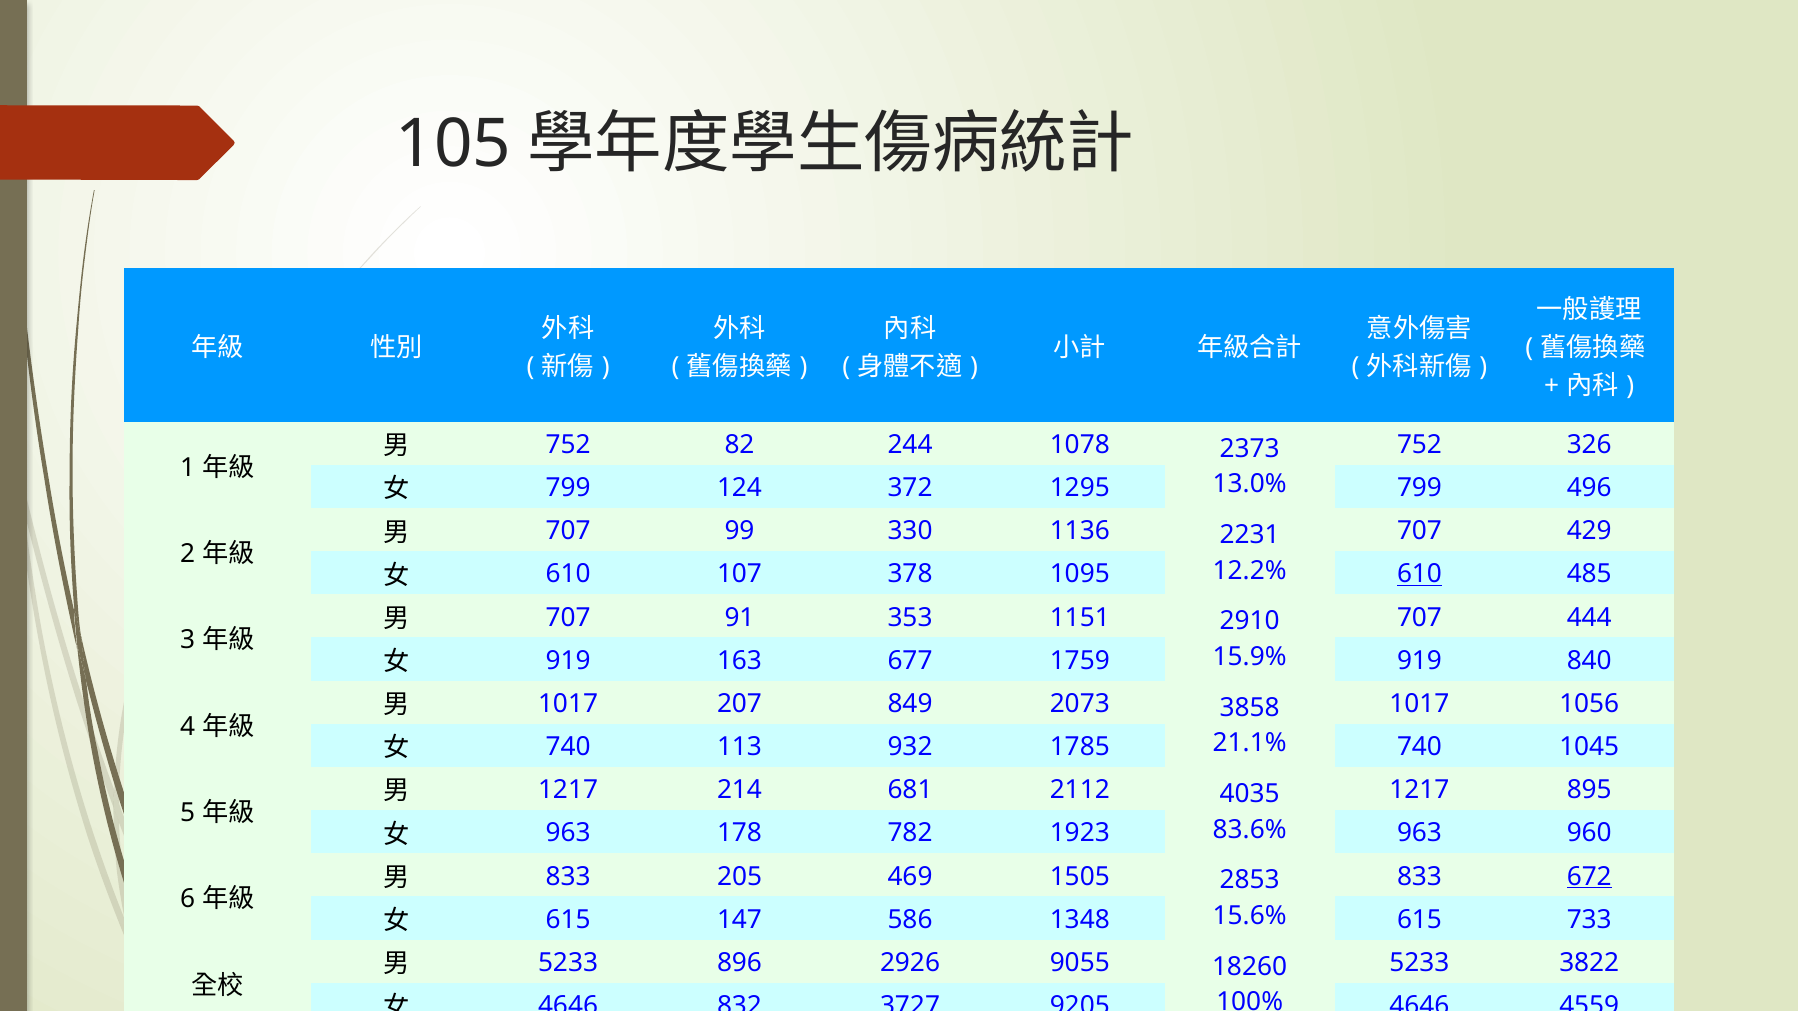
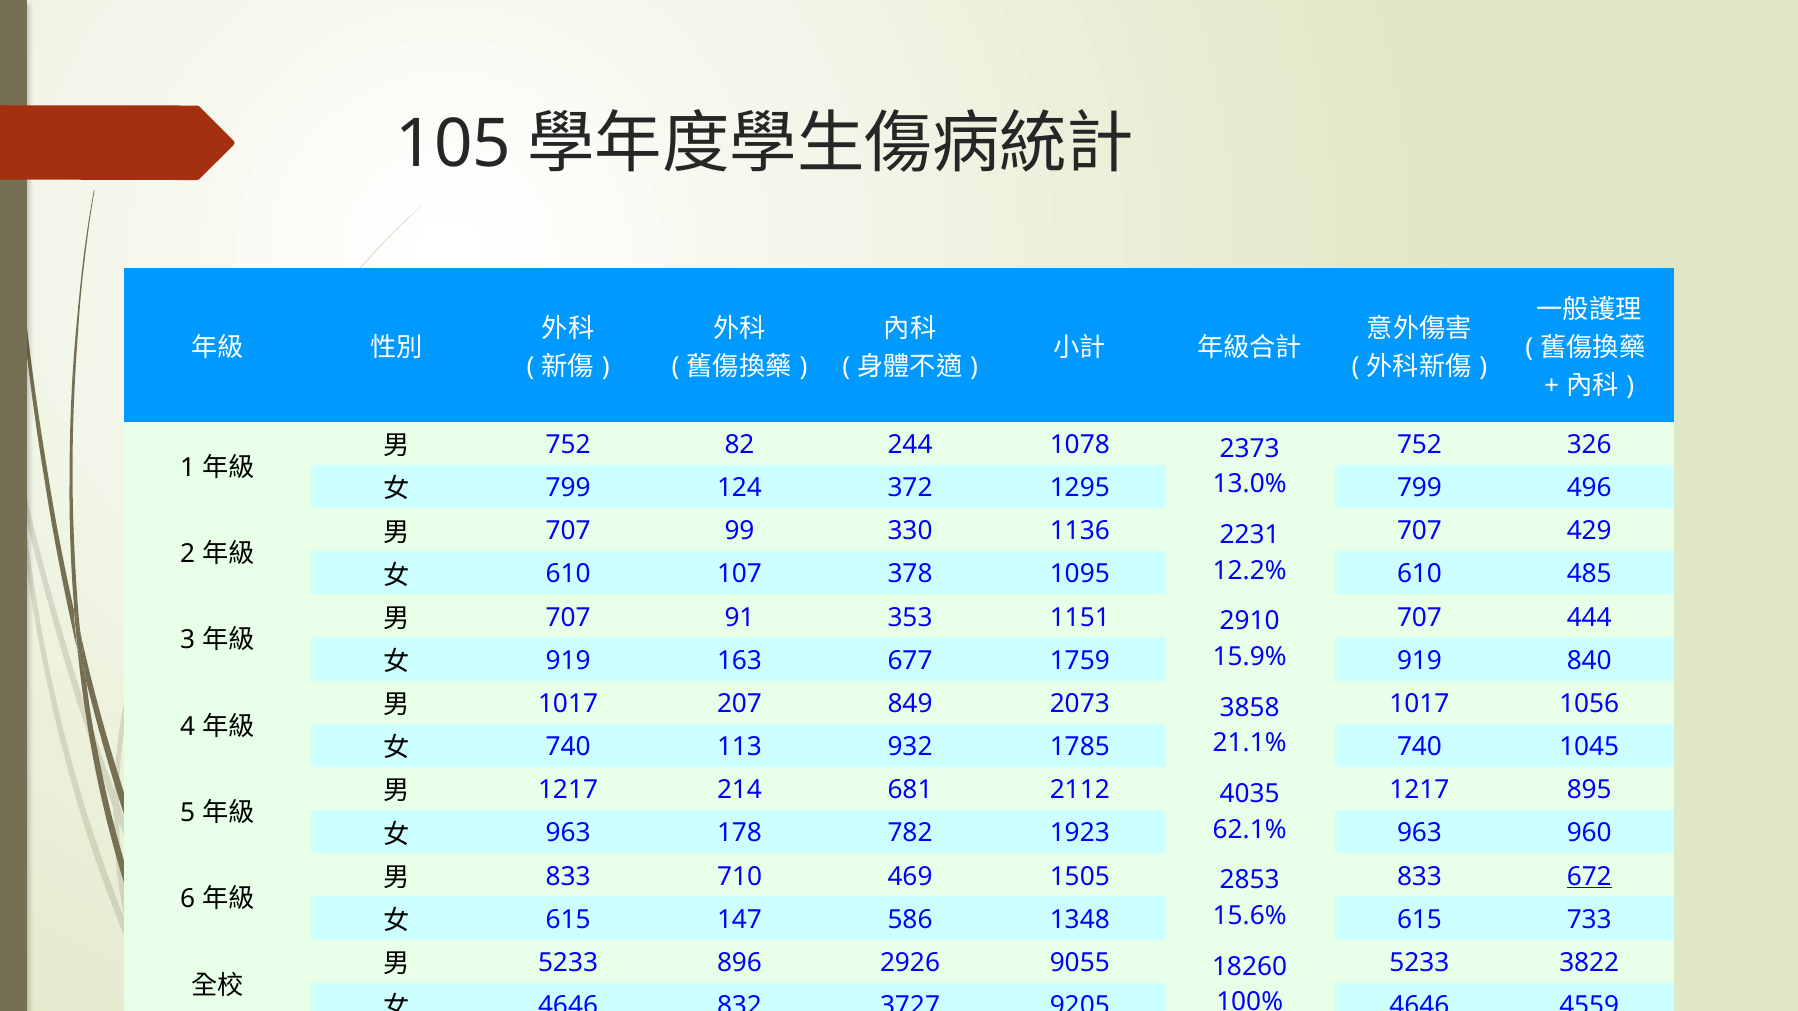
610 underline: present -> none (1419, 575)
83.6%: 83.6% -> 62.1% (1250, 830)
205: 205 -> 710 (740, 877)
